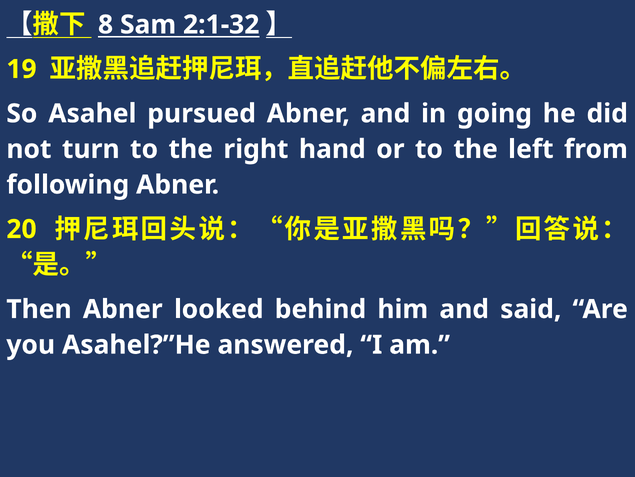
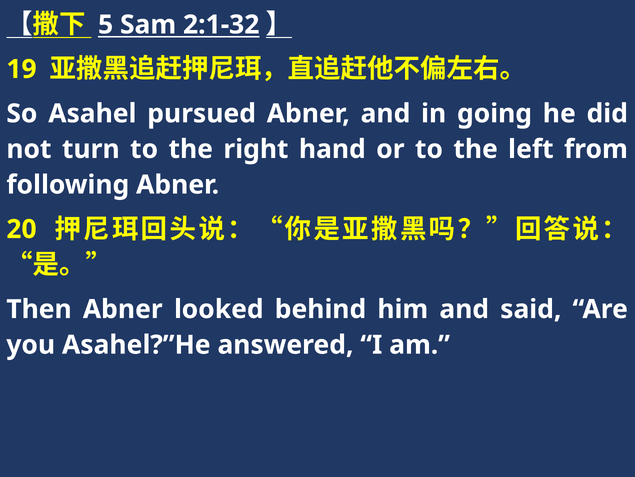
8: 8 -> 5 (106, 25)
